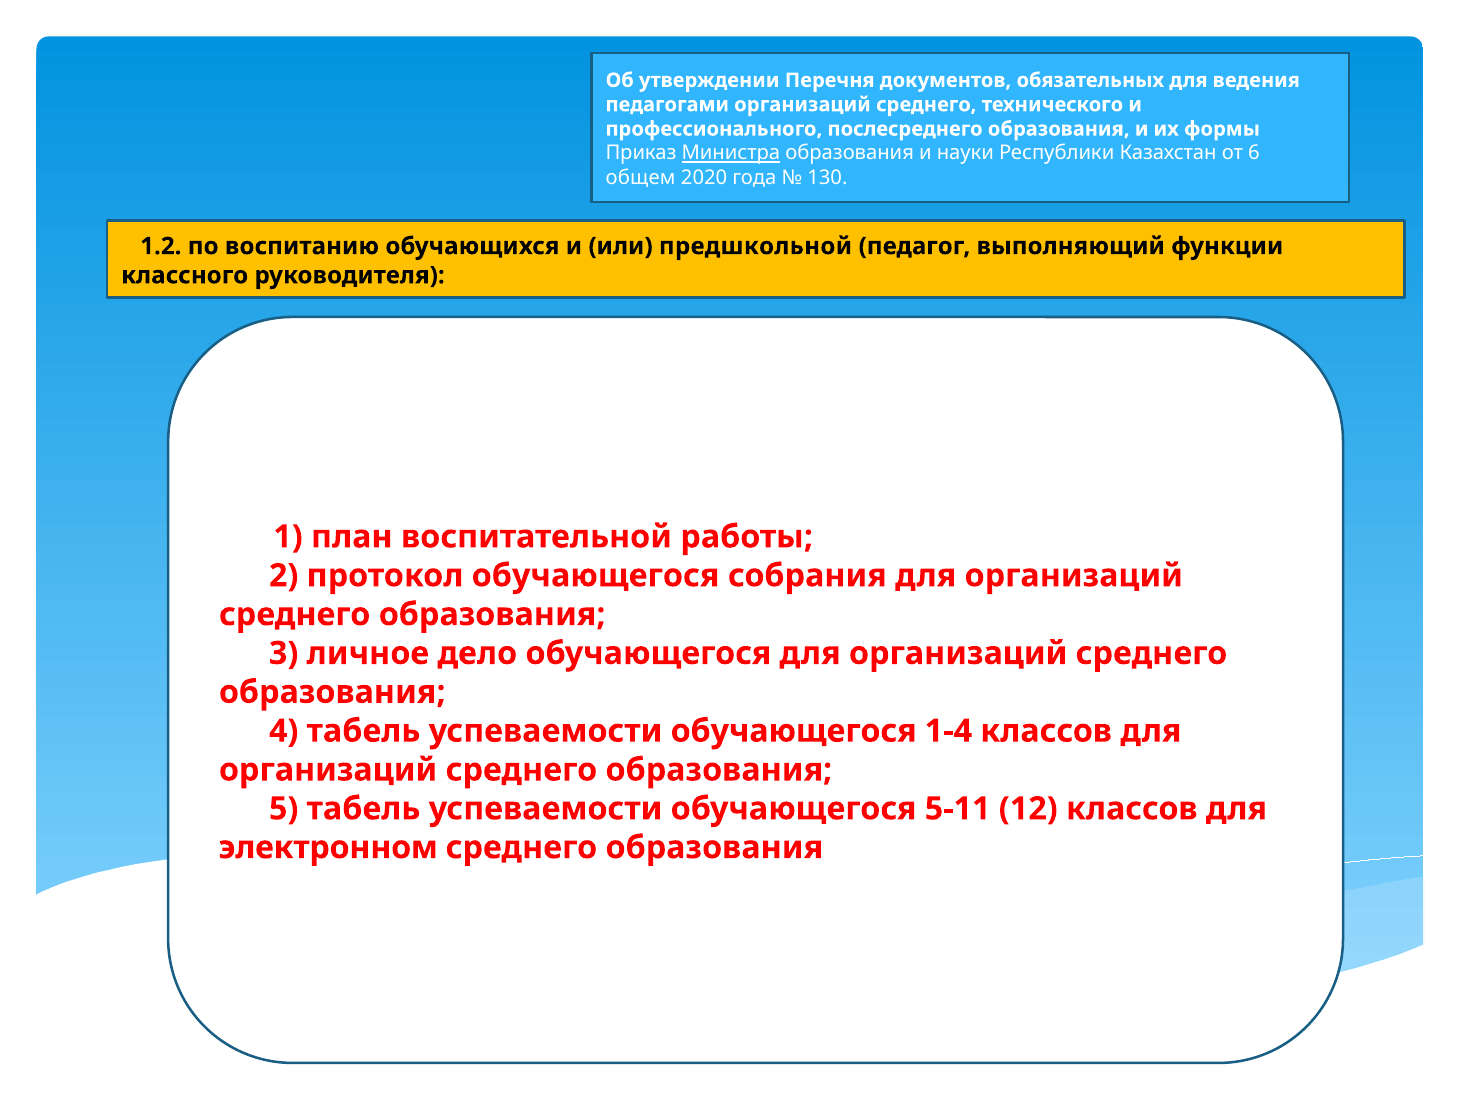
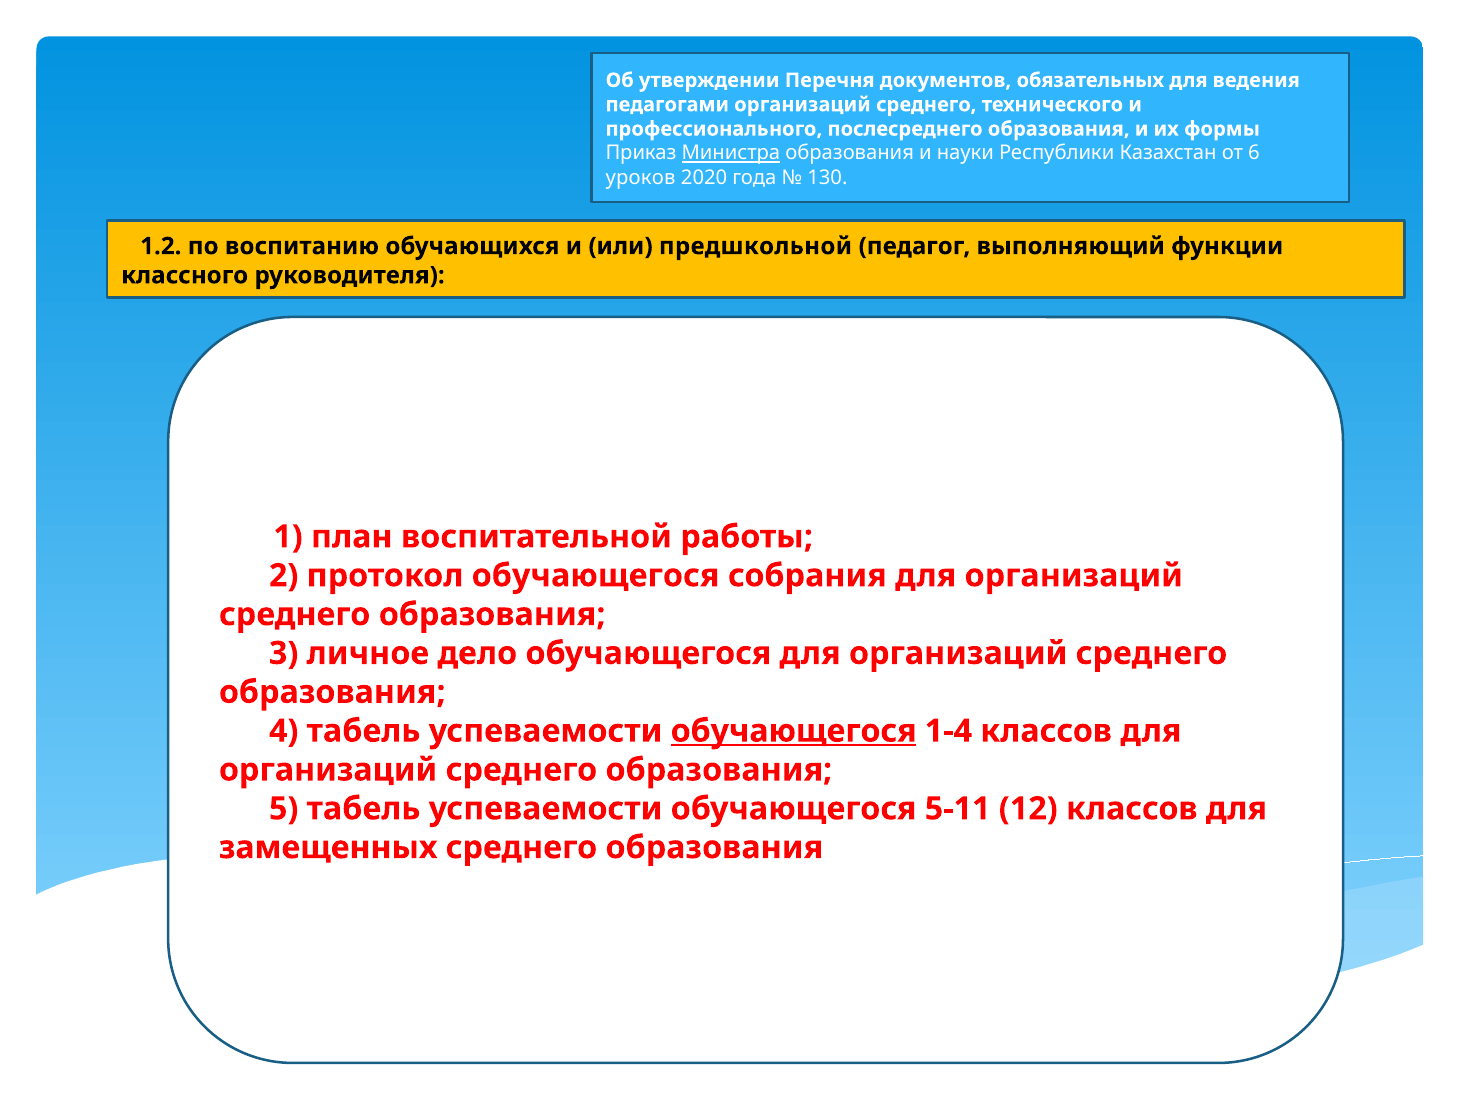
общем: общем -> уроков (641, 178)
обучающегося underline: none -> present (794, 731)
электронном: электронном -> замещенных (328, 848)
